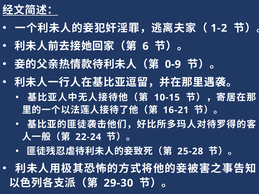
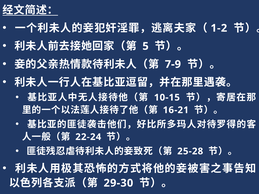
6: 6 -> 5 (146, 46)
0-9: 0-9 -> 7-9 (173, 64)
